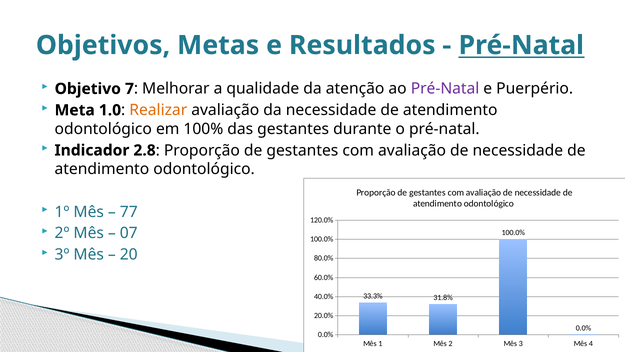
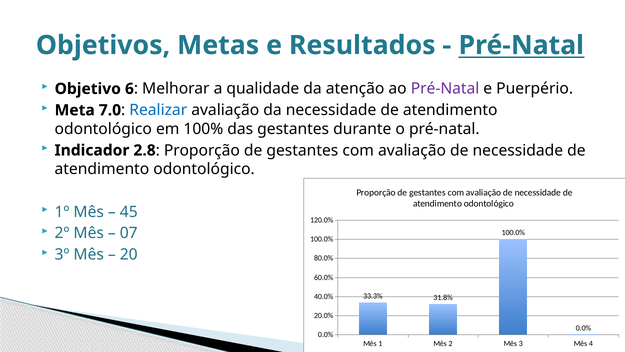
7: 7 -> 6 (129, 89)
1.0: 1.0 -> 7.0 (110, 110)
Realizar colour: orange -> blue (158, 110)
77: 77 -> 45 (129, 212)
